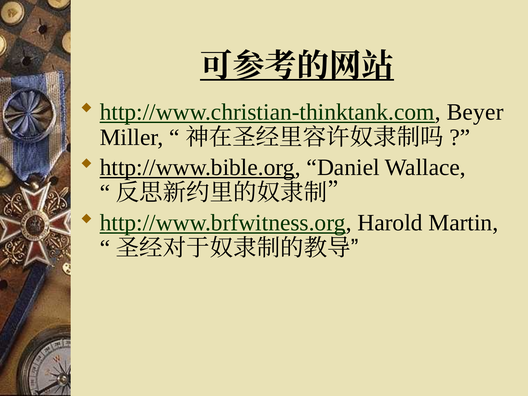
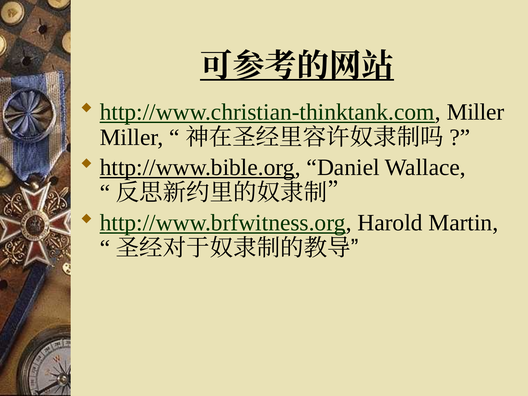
Beyer: Beyer -> Miller (475, 112)
